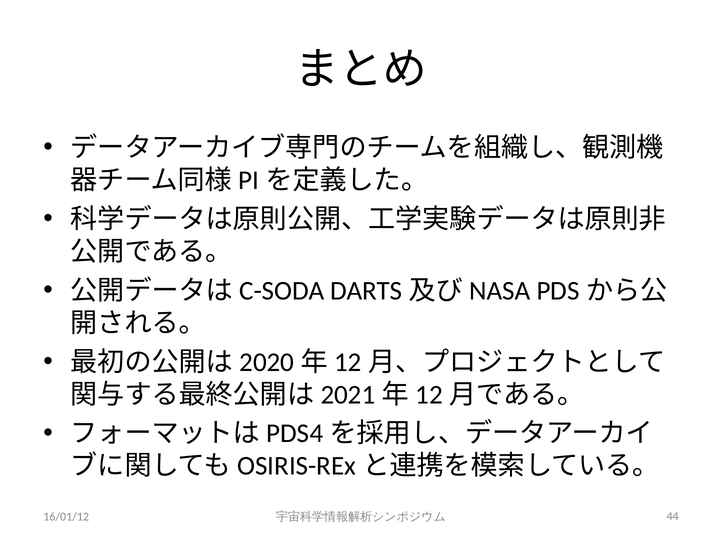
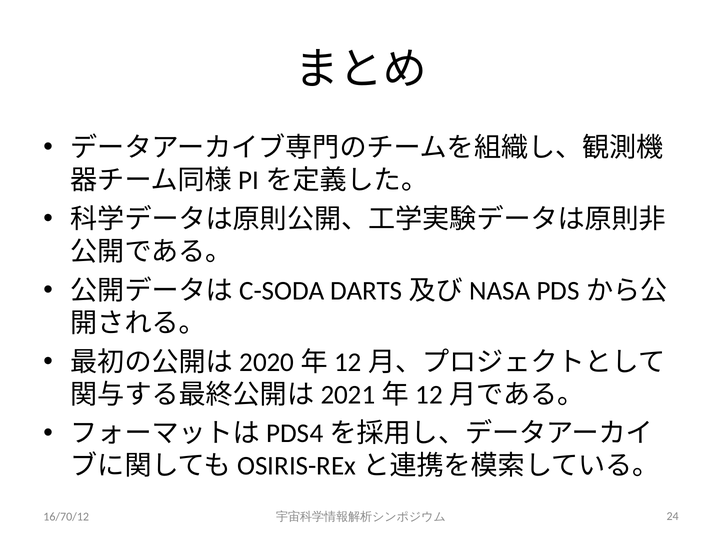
16/01/12: 16/01/12 -> 16/70/12 (66, 517)
44: 44 -> 24 (673, 517)
